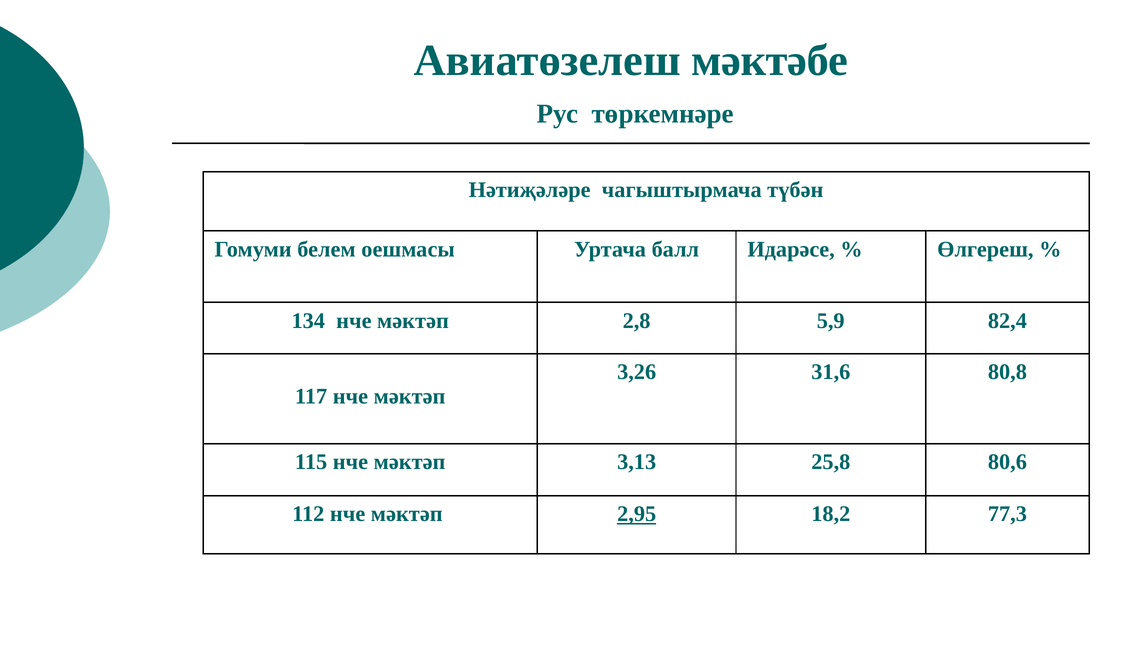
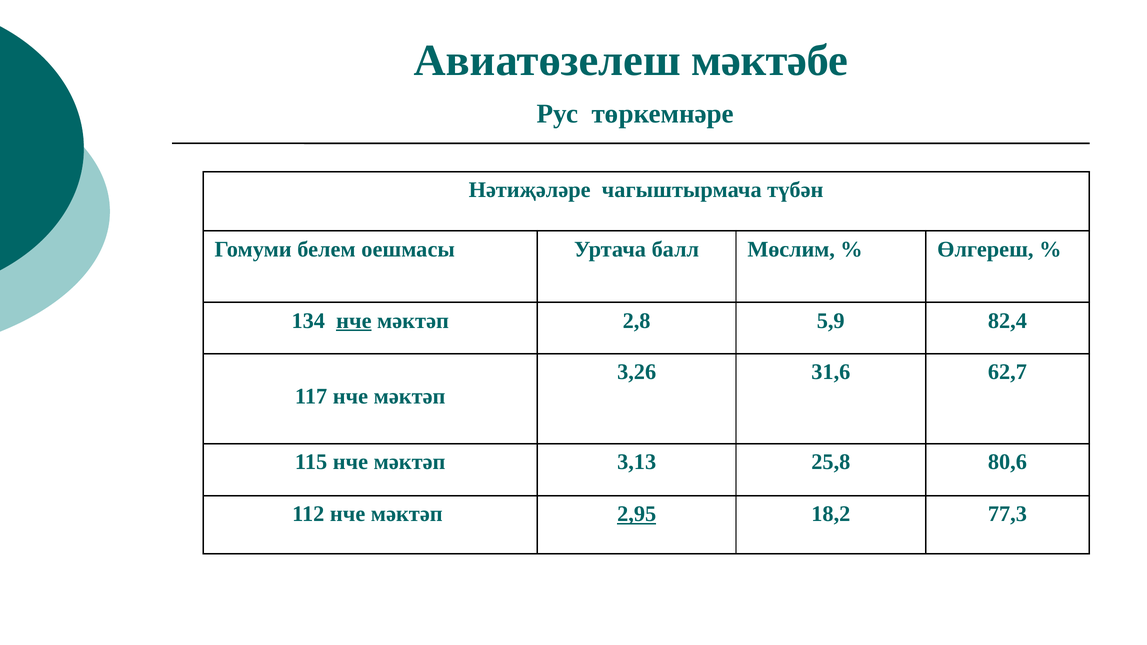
Идарәсе: Идарәсе -> Мөслим (791, 249)
нче underline: none -> present (354, 321)
80,8: 80,8 -> 62,7 (1007, 372)
